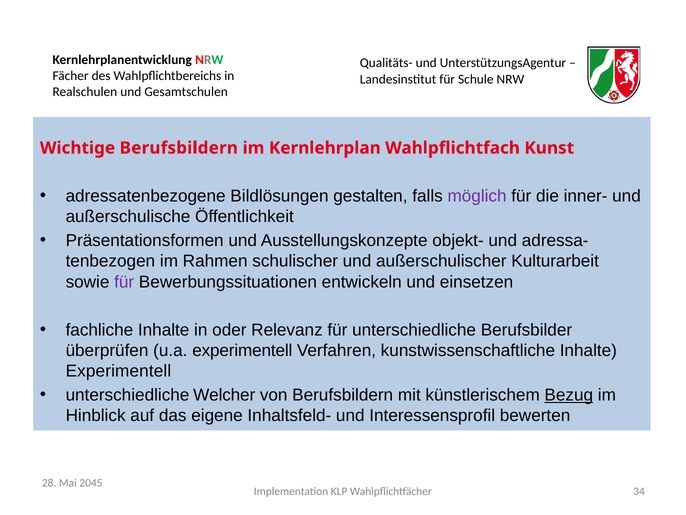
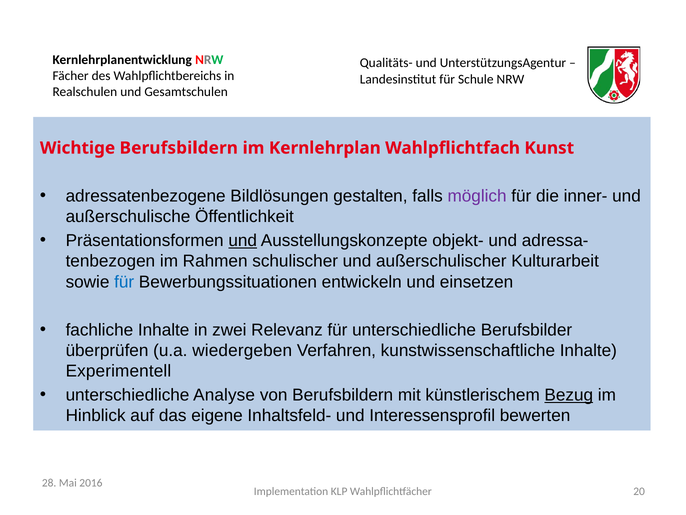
und underline: none -> present (243, 240)
für colour: purple -> blue (124, 282)
oder: oder -> zwei (229, 330)
u.a experimentell: experimentell -> wiedergeben (242, 350)
Welcher: Welcher -> Analyse (224, 395)
2045: 2045 -> 2016 (91, 482)
34: 34 -> 20 (639, 491)
